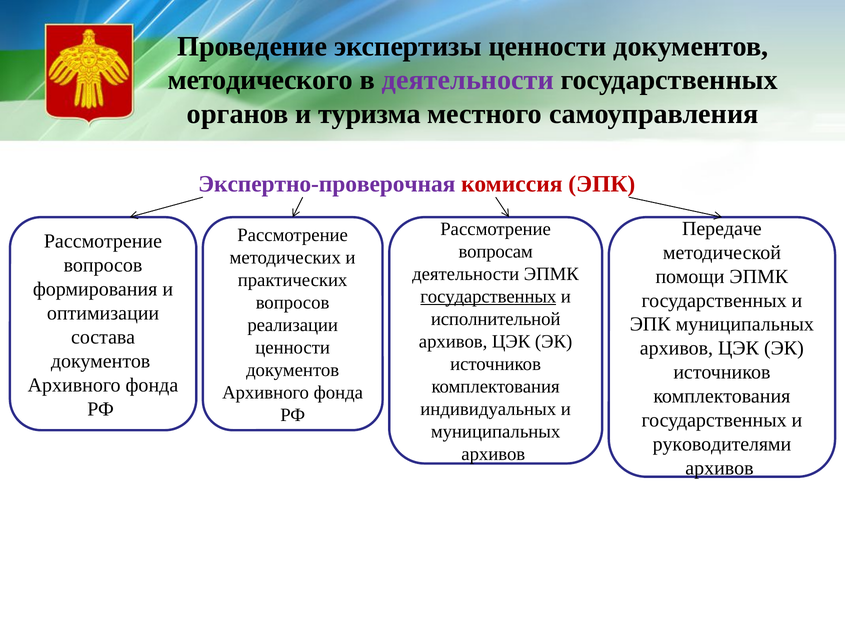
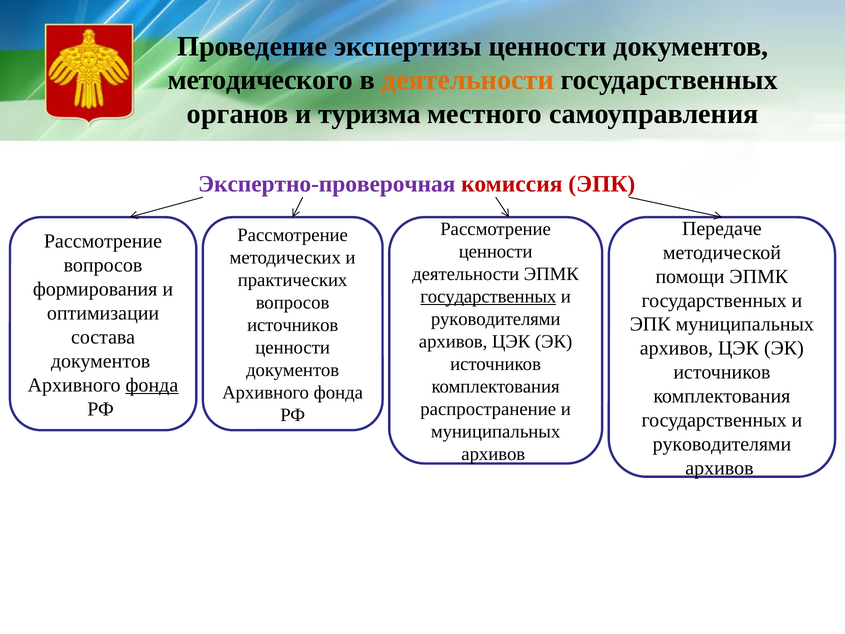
деятельности colour: purple -> orange (468, 80)
вопросам: вопросам -> ценности (496, 251)
исполнительной: исполнительной -> руководителями (496, 319)
реализации: реализации -> источников (293, 325)
фонда underline: none -> present (152, 385)
индивидуальных: индивидуальных -> распространение (488, 409)
